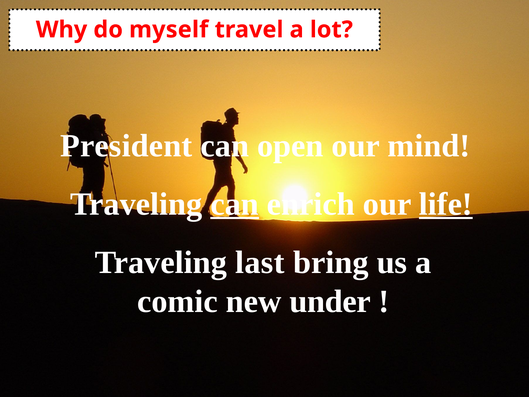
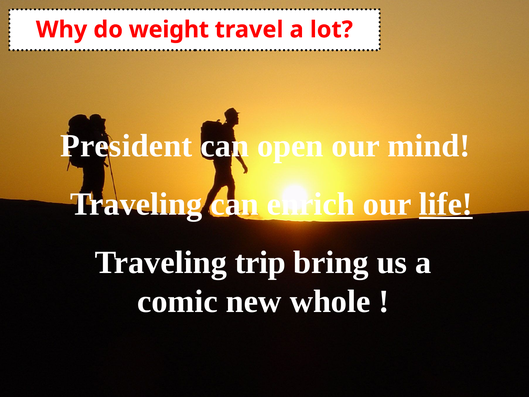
myself: myself -> weight (169, 30)
can underline: present -> none (235, 204)
last: last -> trip (260, 262)
under: under -> whole (330, 301)
